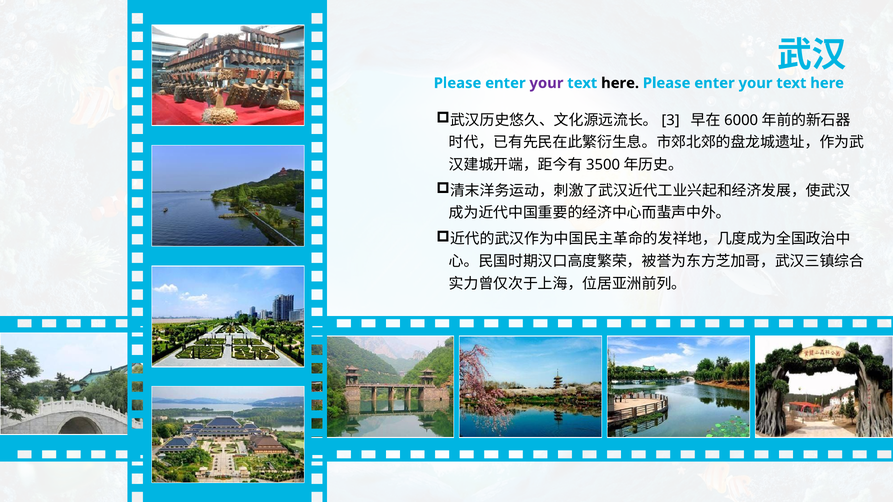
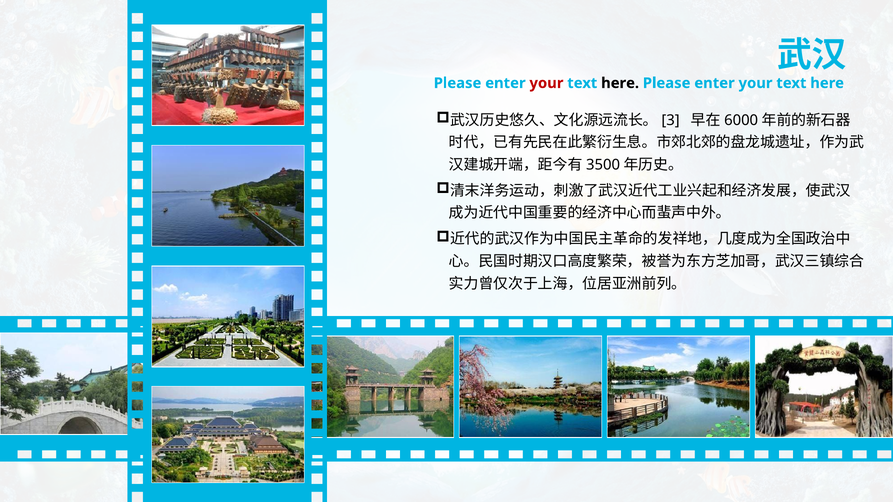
your colour: purple -> red (546, 83)
